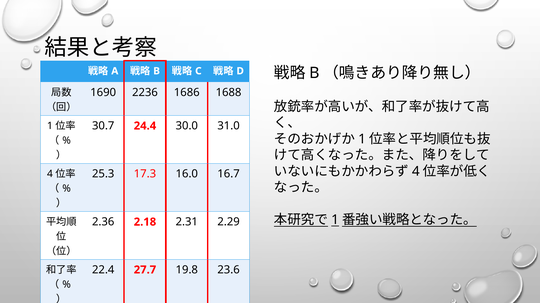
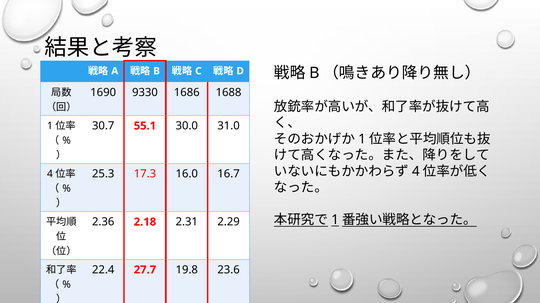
2236: 2236 -> 9330 (145, 93)
24.4: 24.4 -> 55.1 (145, 126)
